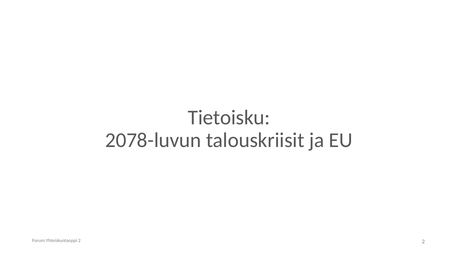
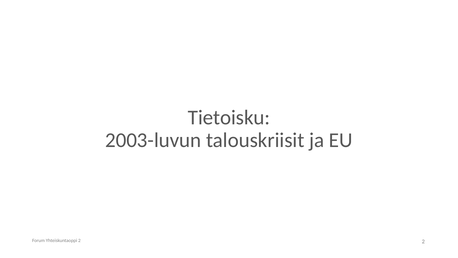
2078-luvun: 2078-luvun -> 2003-luvun (153, 140)
